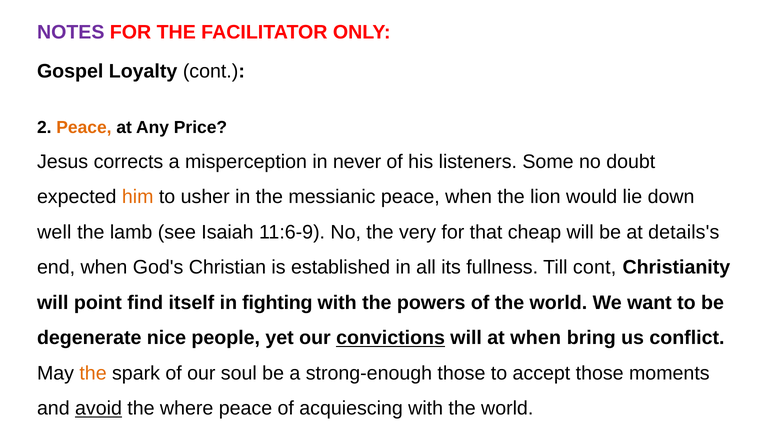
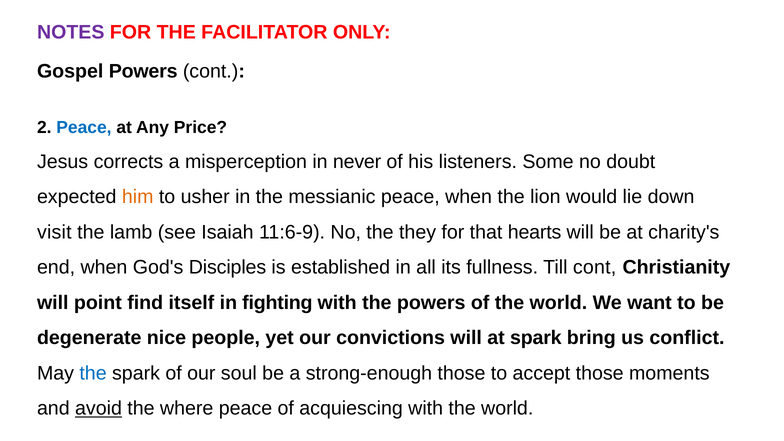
Gospel Loyalty: Loyalty -> Powers (143, 71)
Peace colour: orange -> blue (84, 127)
well: well -> visit (54, 232)
very: very -> they (418, 232)
cheap: cheap -> hearts (535, 232)
details's: details's -> charity's (684, 232)
Christian: Christian -> Disciples (227, 267)
convictions underline: present -> none (391, 338)
at when: when -> spark (536, 338)
the colour: orange -> blue (93, 373)
